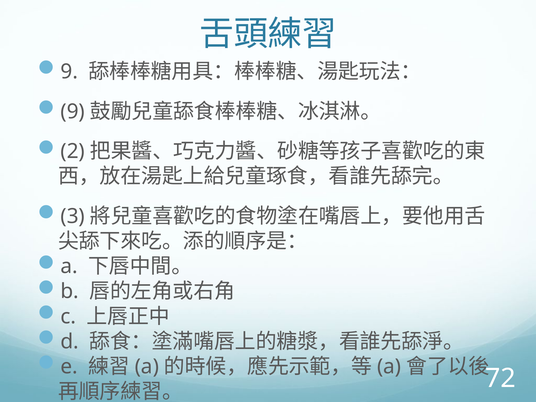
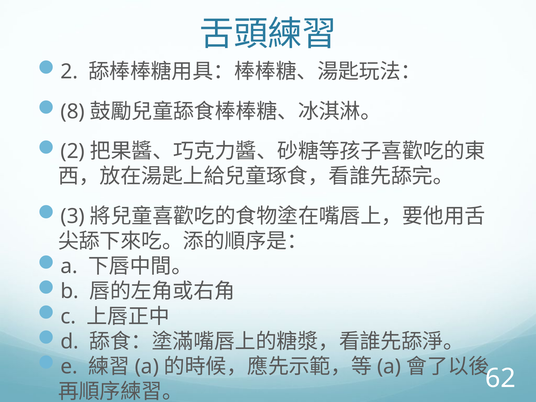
9: 9 -> 2 (69, 72)
9: 9 -> 8 (73, 111)
72: 72 -> 62 (500, 378)
